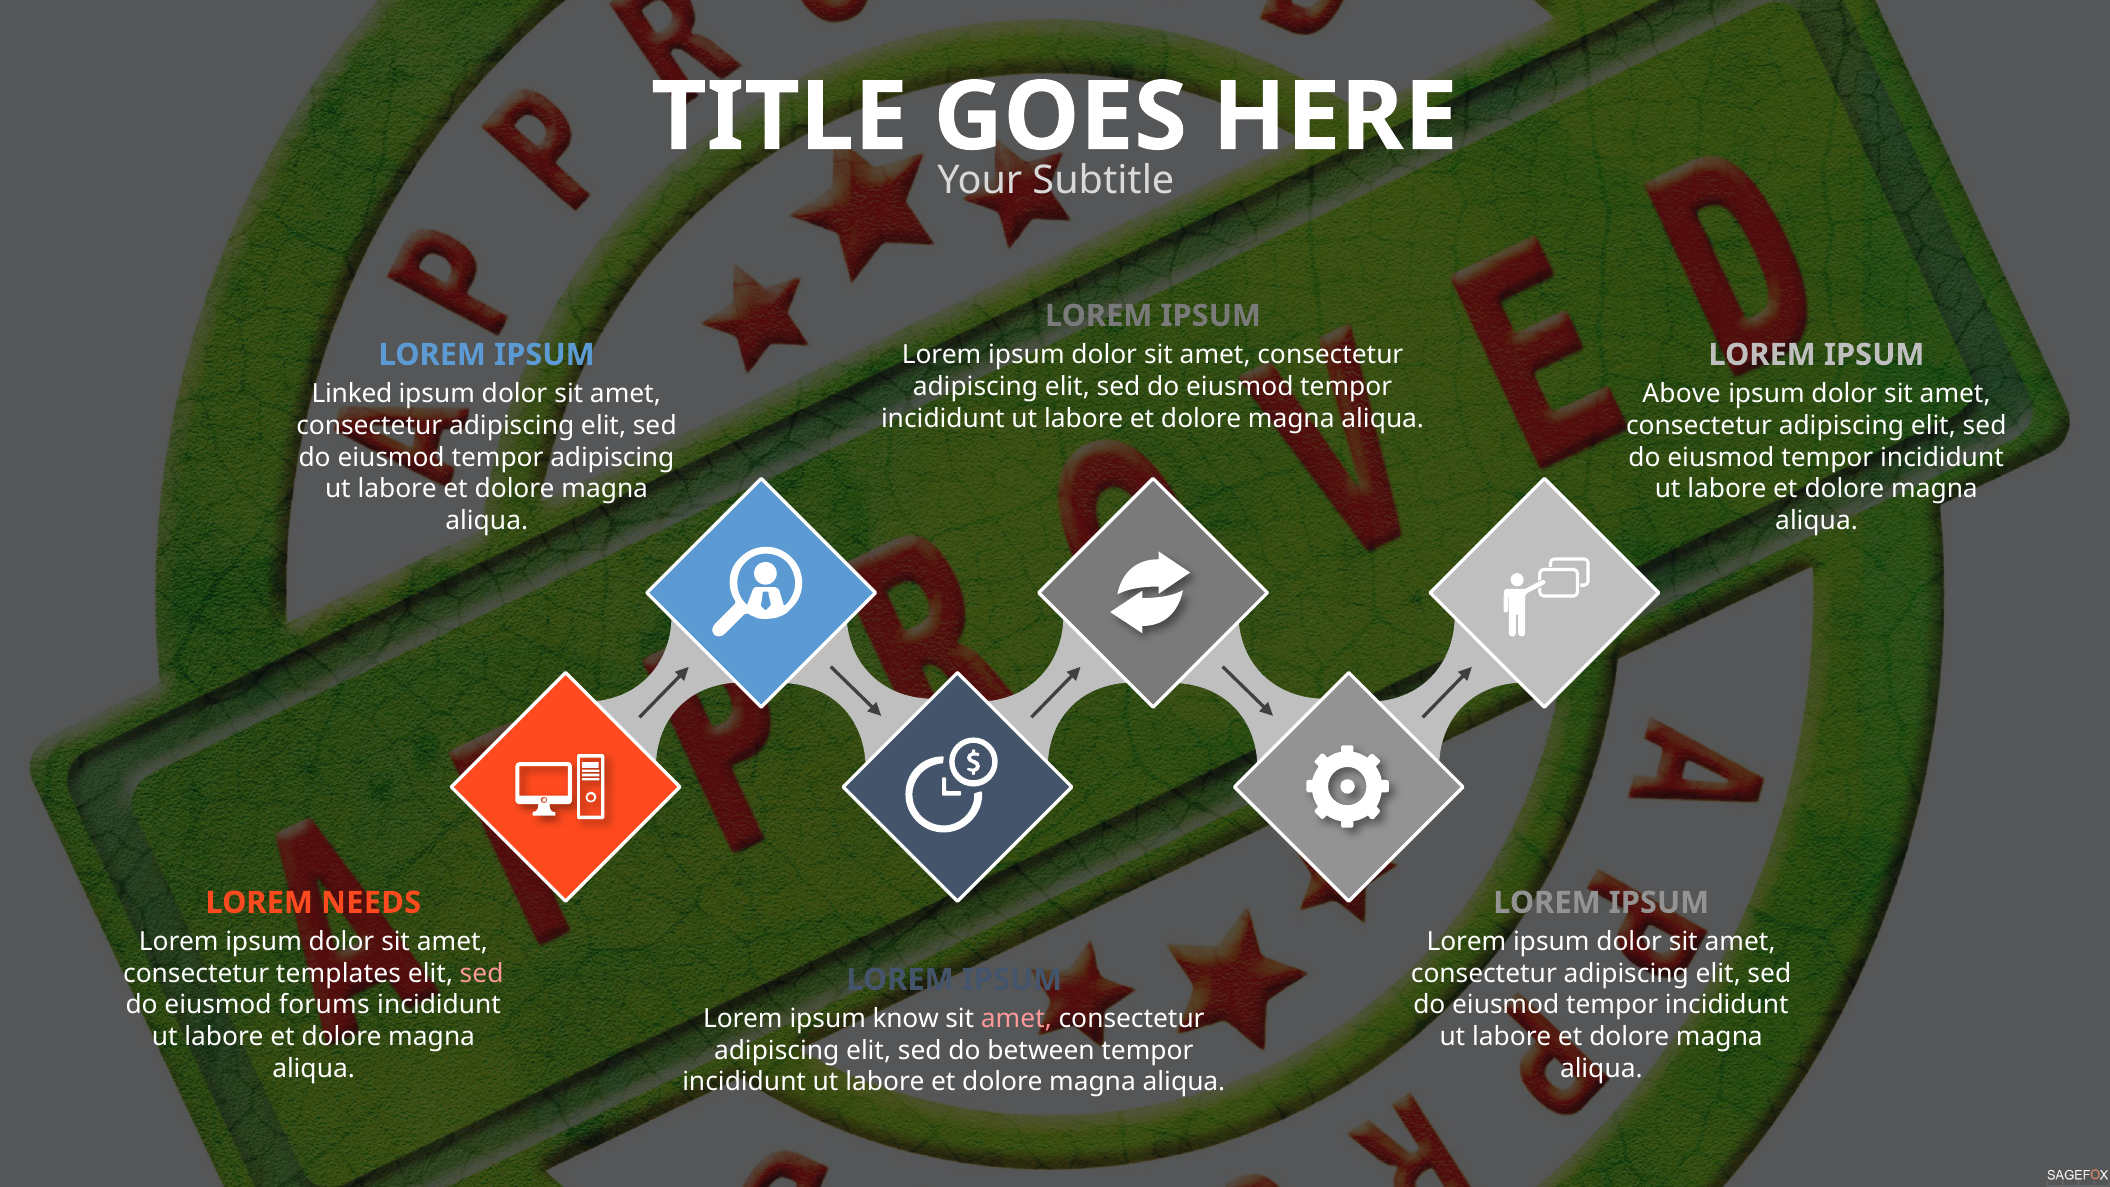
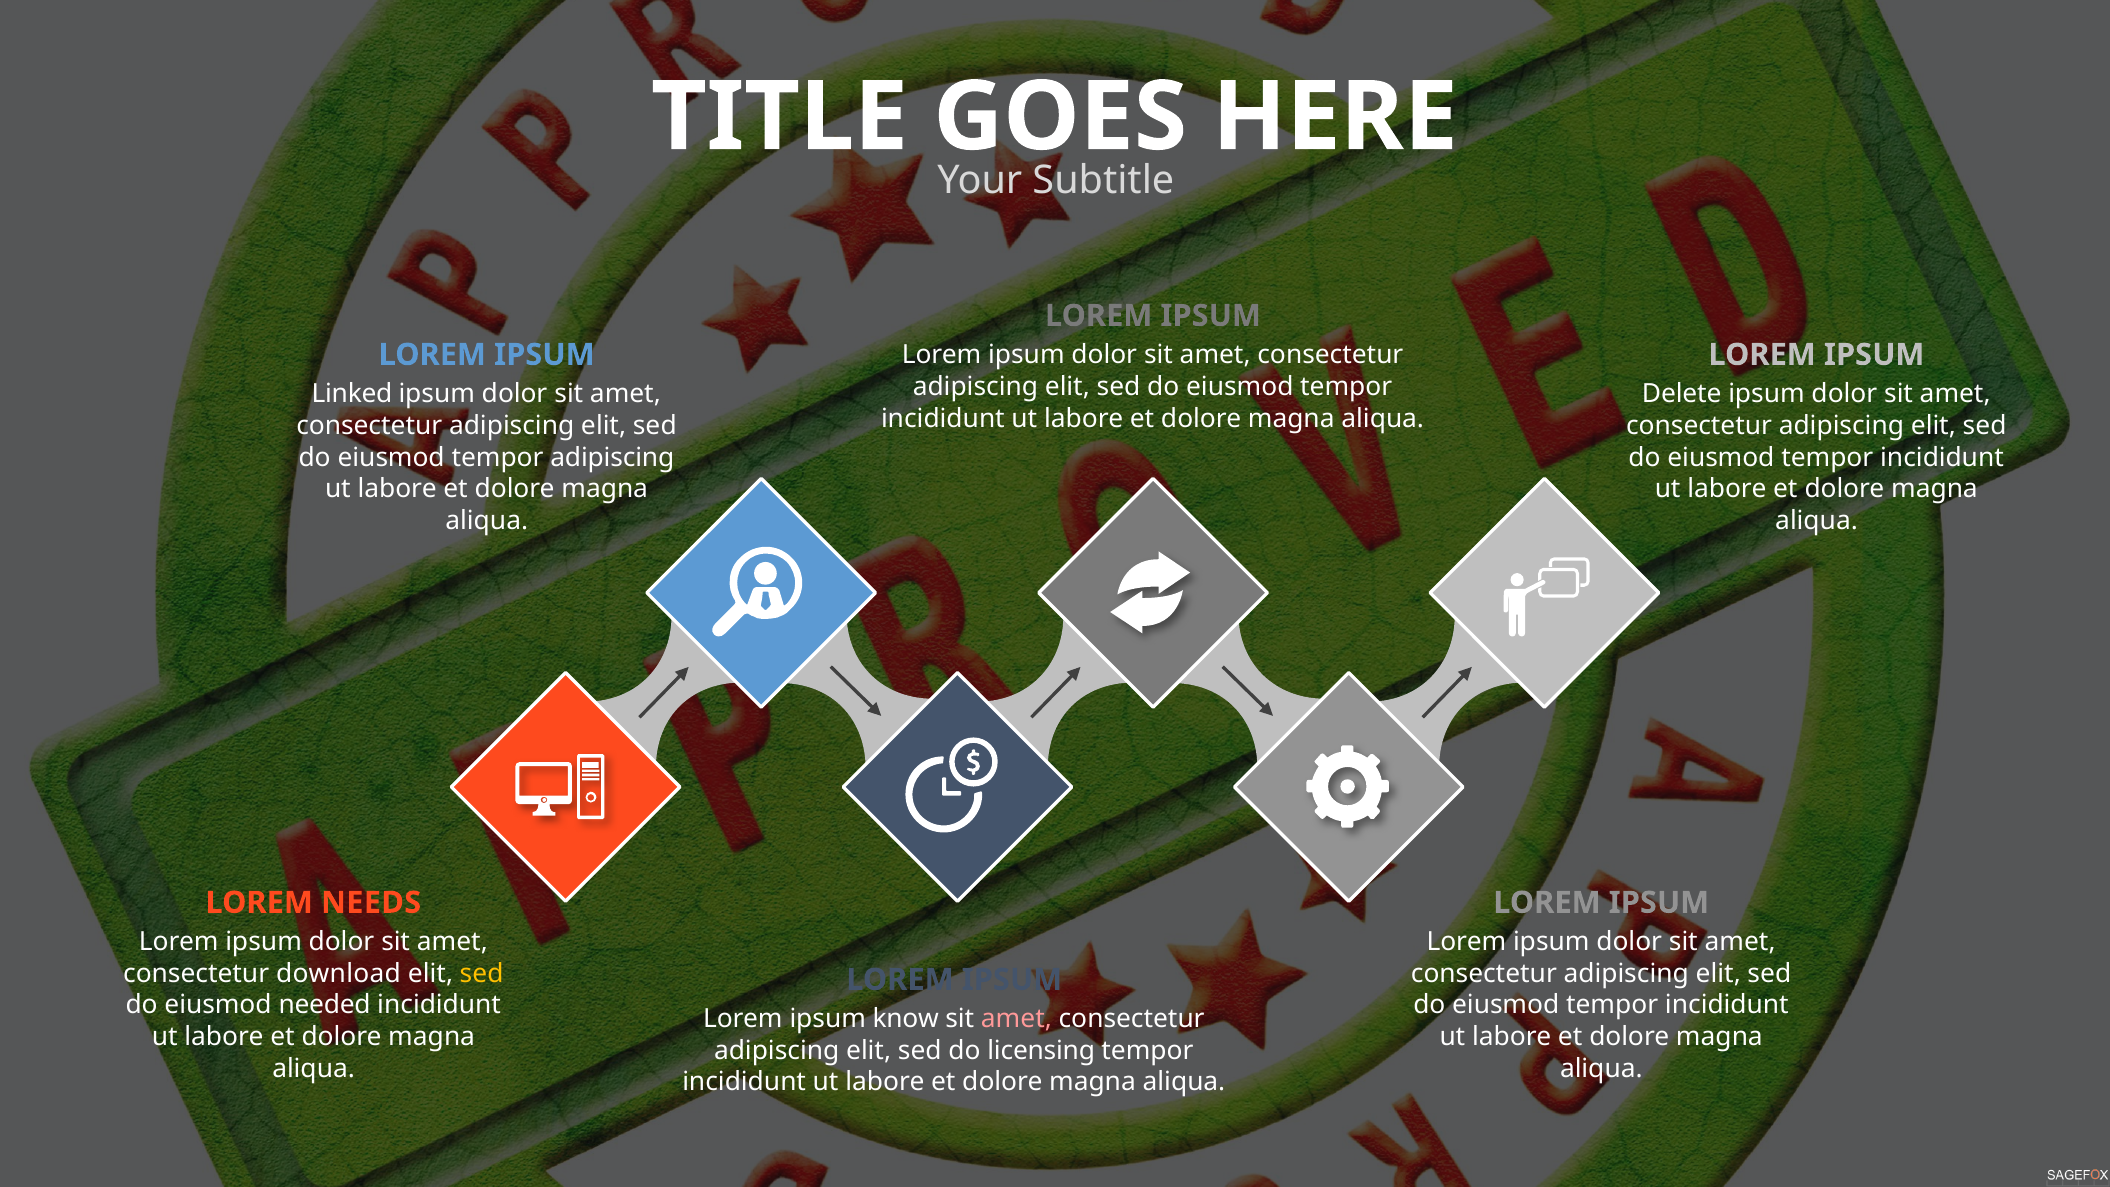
Above: Above -> Delete (1682, 394)
templates: templates -> download (338, 973)
sed colour: pink -> yellow (482, 973)
forums: forums -> needed (325, 1005)
between: between -> licensing (1041, 1051)
